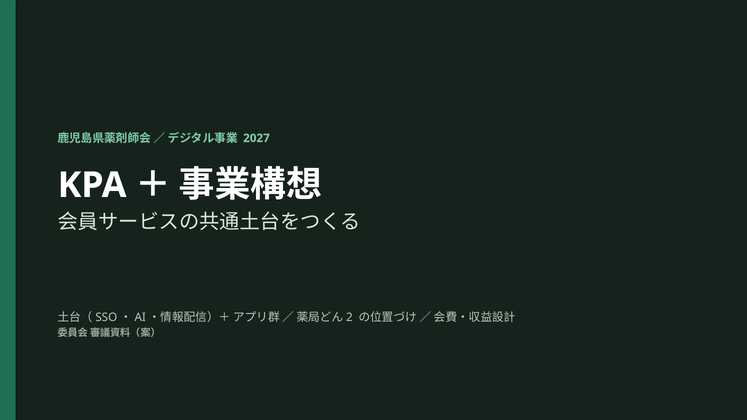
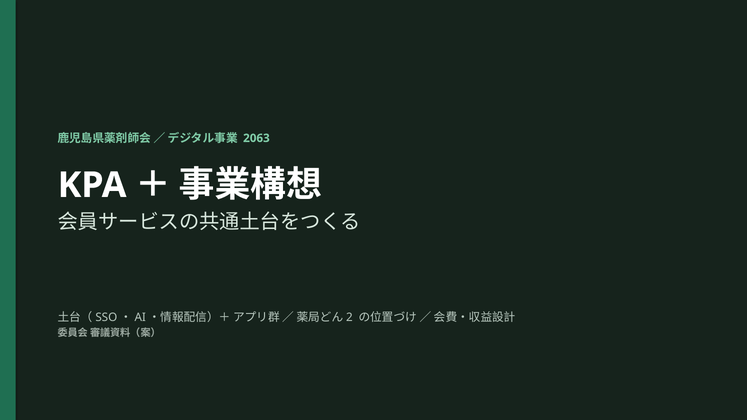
2027: 2027 -> 2063 (256, 138)
